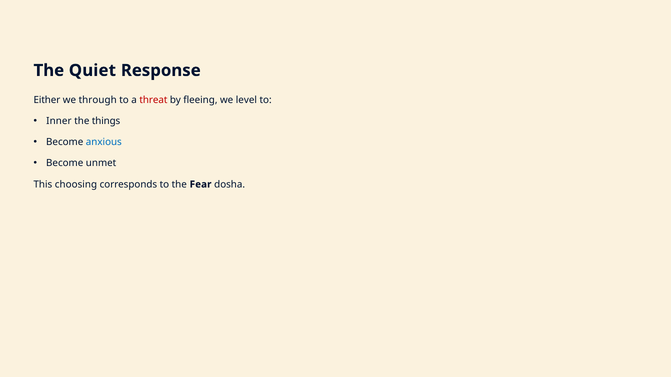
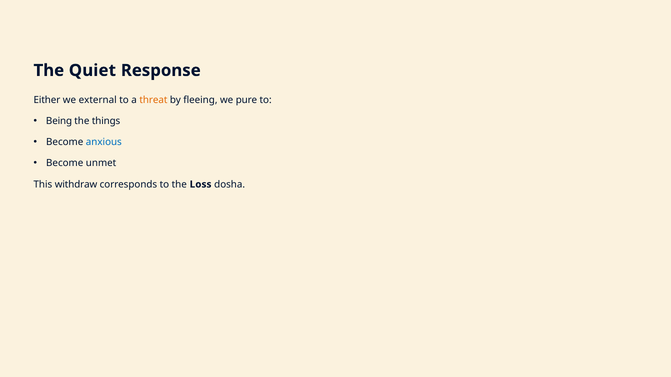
through: through -> external (98, 100)
threat colour: red -> orange (153, 100)
level: level -> pure (246, 100)
Inner: Inner -> Being (59, 121)
choosing: choosing -> withdraw (76, 185)
Fear: Fear -> Loss (201, 185)
